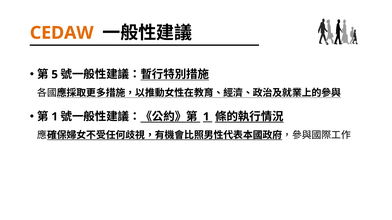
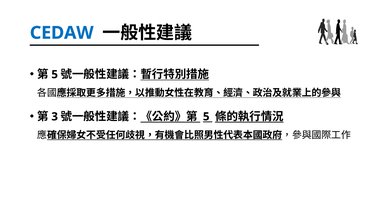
CEDAW colour: orange -> blue (62, 33)
1: 1 -> 3 (55, 117)
1: 1 -> 5 (206, 117)
